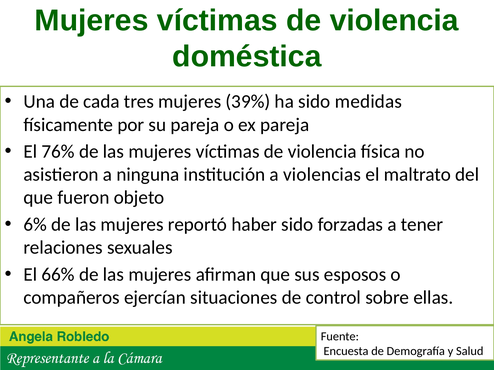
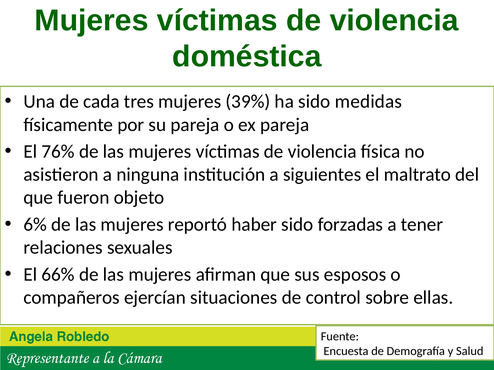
violencias: violencias -> siguientes (322, 175)
